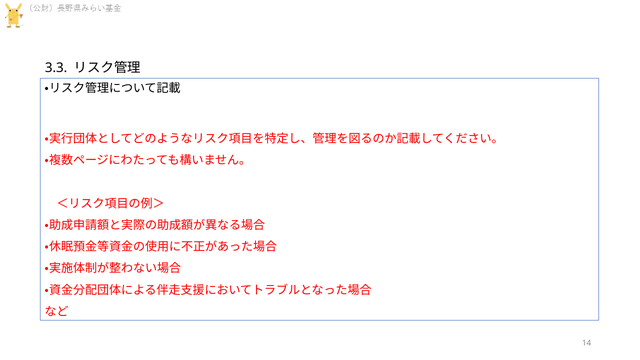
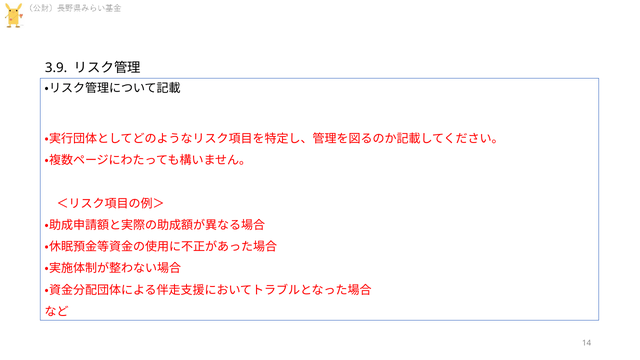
3.3: 3.3 -> 3.9 (56, 68)
